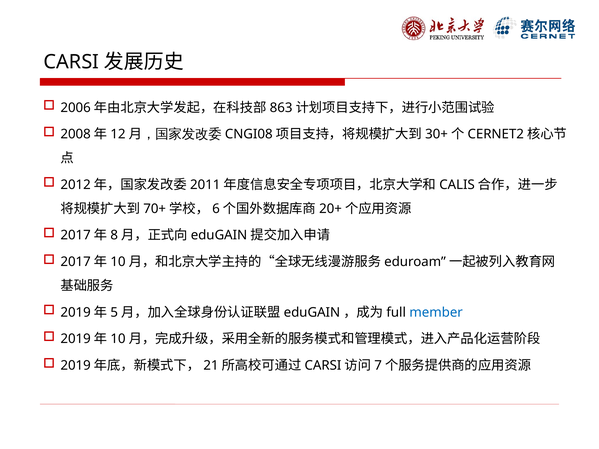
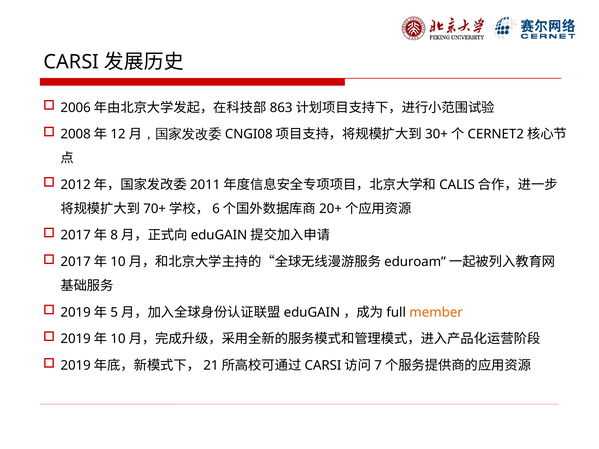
member colour: blue -> orange (436, 313)
